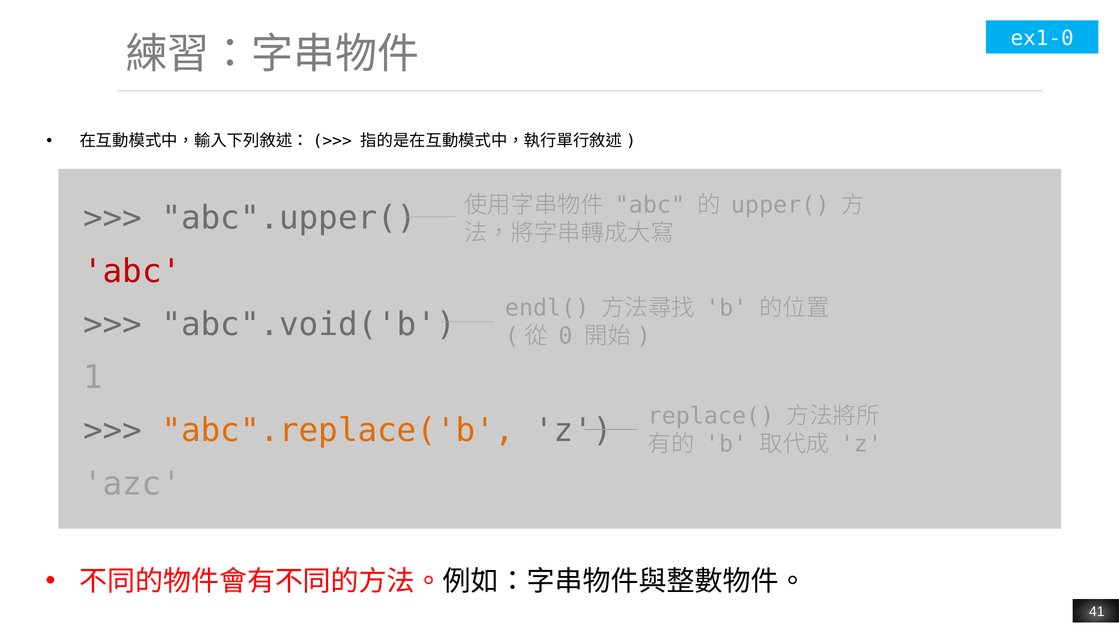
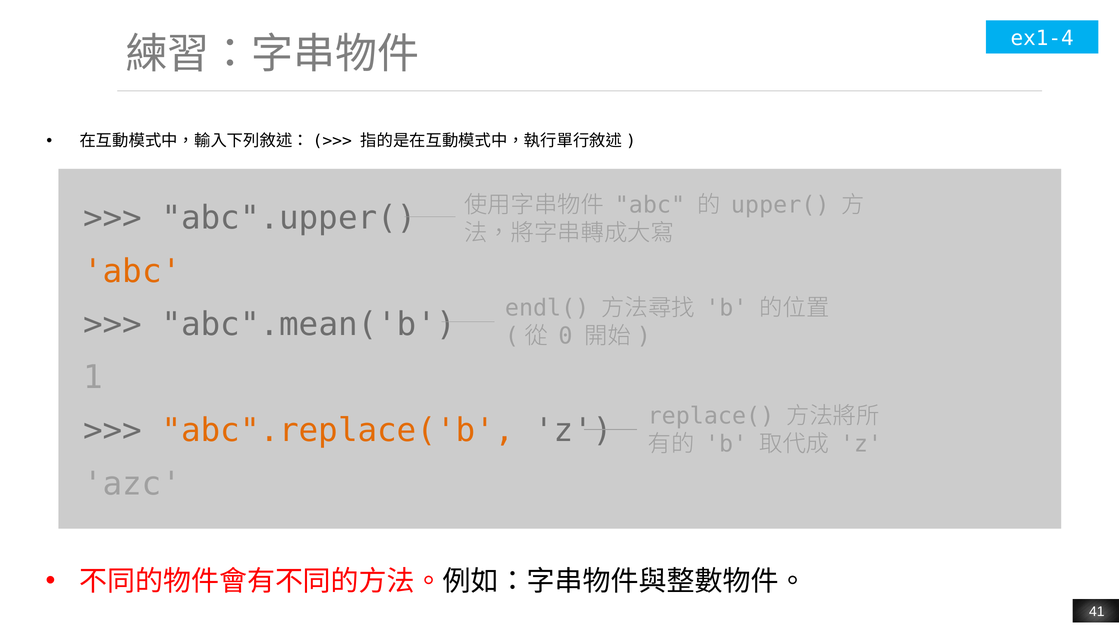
ex1-0: ex1-0 -> ex1-4 (1042, 38)
abc colour: red -> orange (132, 271)
abc".void('b: abc".void('b -> abc".mean('b (309, 325)
